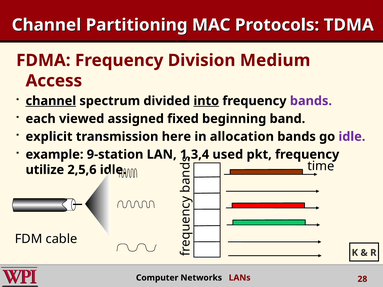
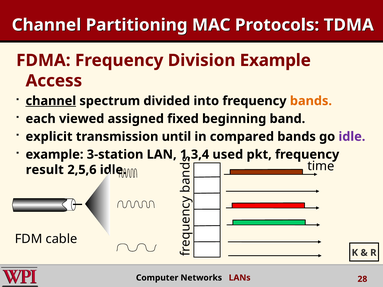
Division Medium: Medium -> Example (275, 60)
into underline: present -> none (206, 101)
bands colour: purple -> orange (311, 101)
here: here -> until (176, 137)
allocation: allocation -> compared (242, 137)
9-station: 9-station -> 3-station (115, 155)
utilize: utilize -> result (45, 170)
